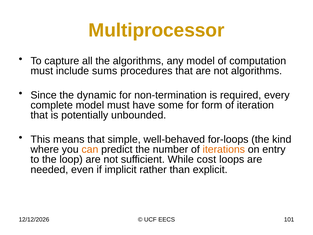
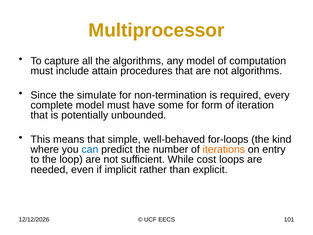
sums: sums -> attain (105, 71)
dynamic: dynamic -> simulate (97, 95)
can colour: orange -> blue (90, 149)
